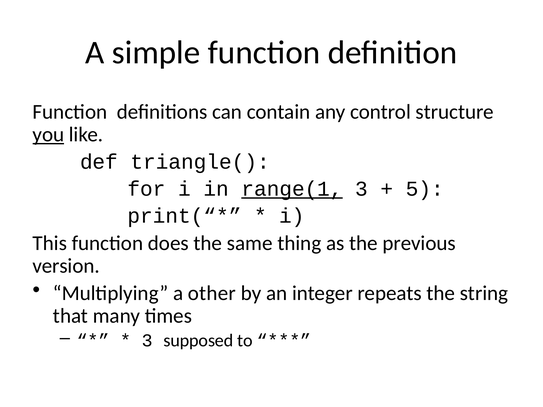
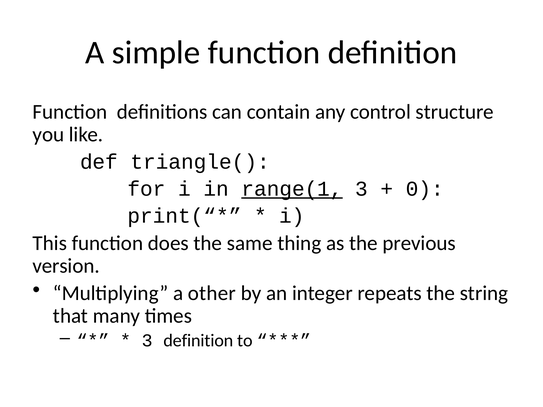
you underline: present -> none (48, 135)
5: 5 -> 0 (425, 189)
3 supposed: supposed -> definition (198, 341)
